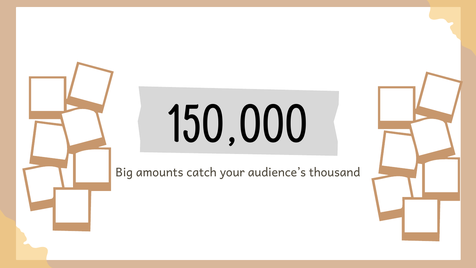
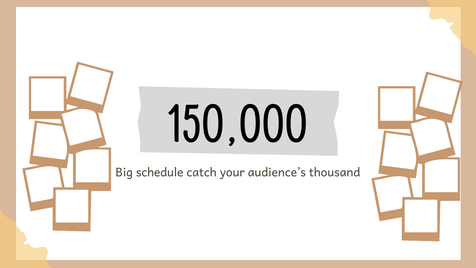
amounts: amounts -> schedule (160, 172)
